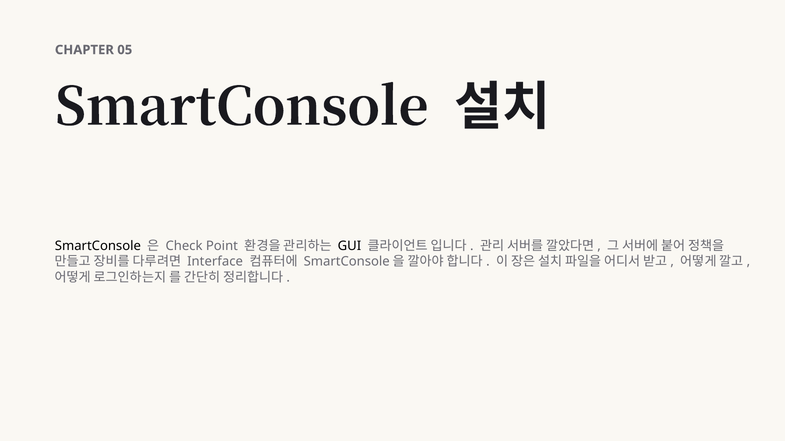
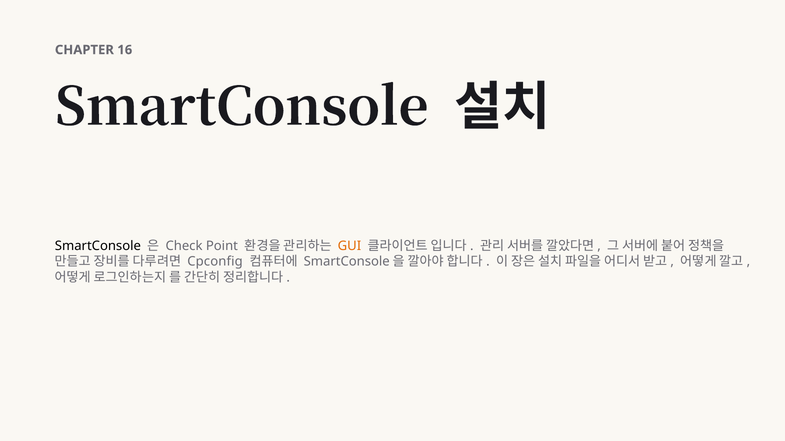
05: 05 -> 16 (125, 50)
GUI colour: black -> orange (349, 246)
Interface: Interface -> Cpconfig (215, 262)
